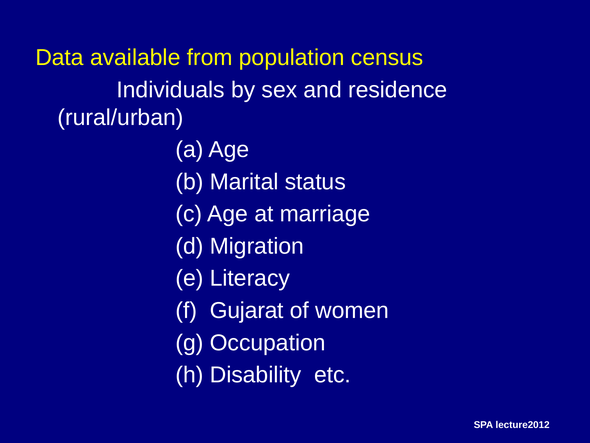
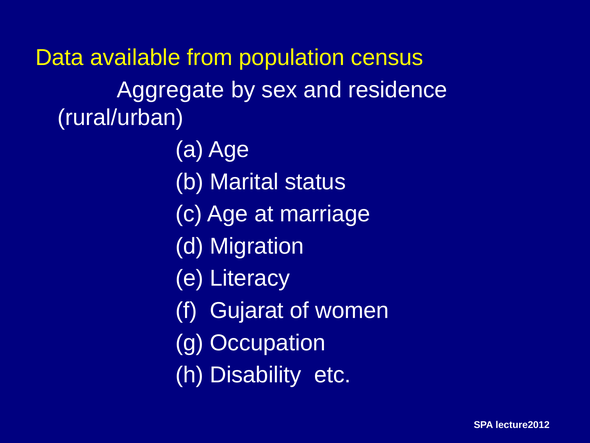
Individuals: Individuals -> Aggregate (171, 90)
